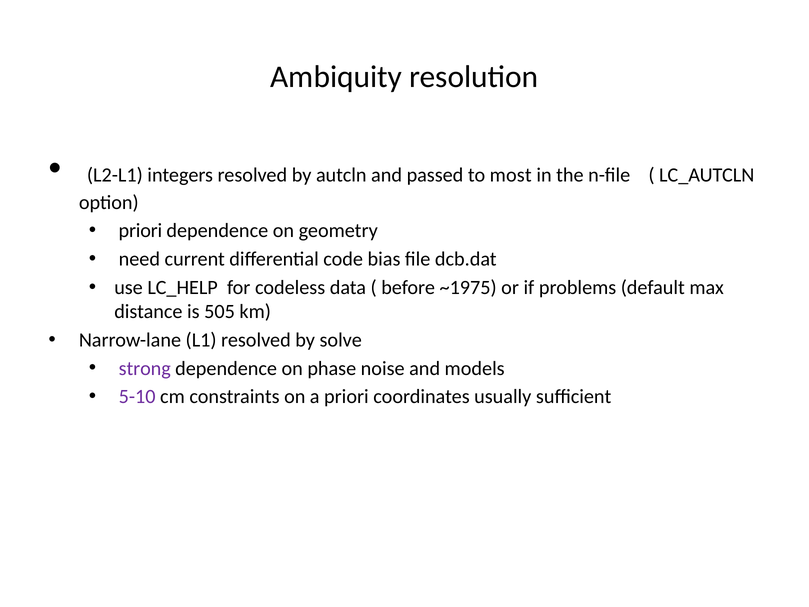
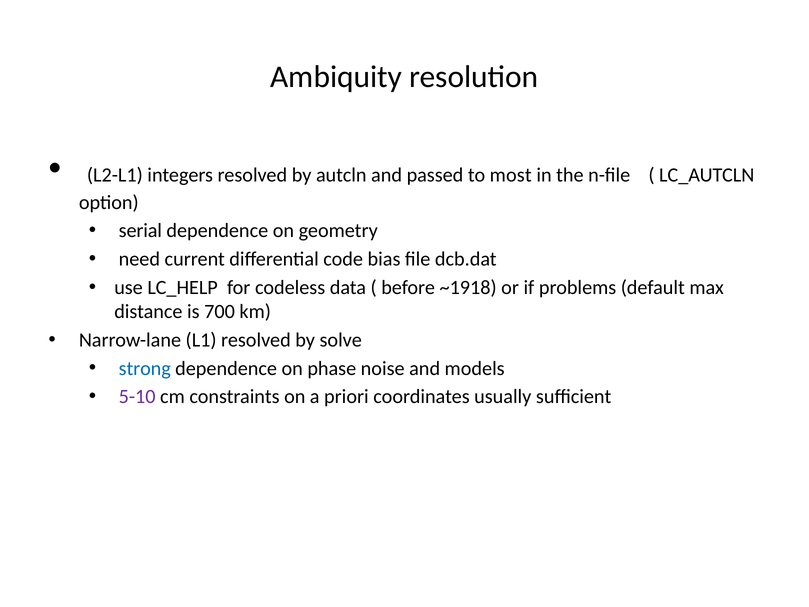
priori: priori -> serial (140, 231)
~1975: ~1975 -> ~1918 (468, 287)
505: 505 -> 700 (220, 312)
strong colour: purple -> blue (145, 368)
